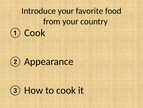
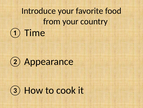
Cook: Cook -> Time (35, 33)
